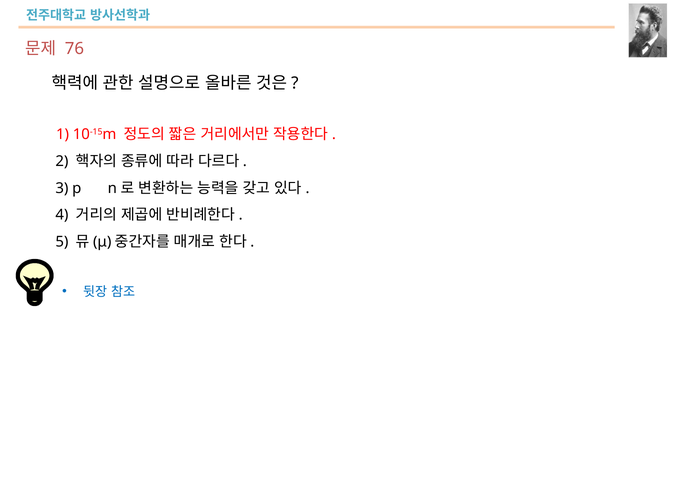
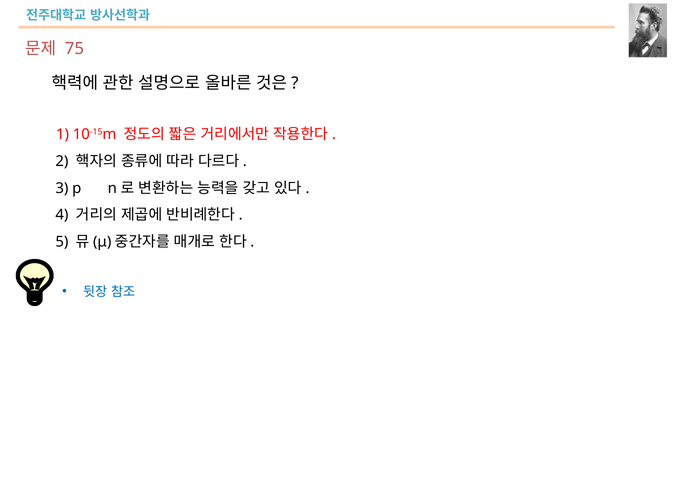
76: 76 -> 75 (74, 49)
